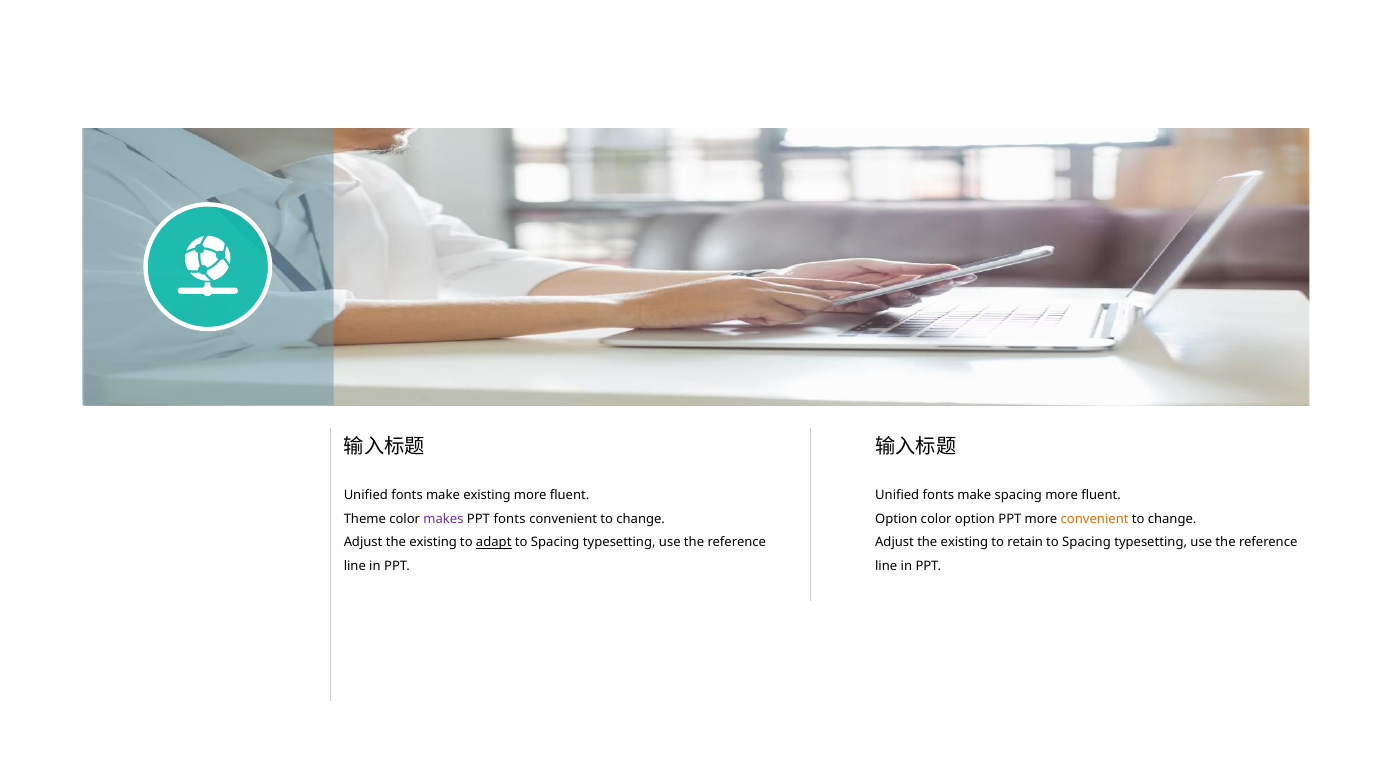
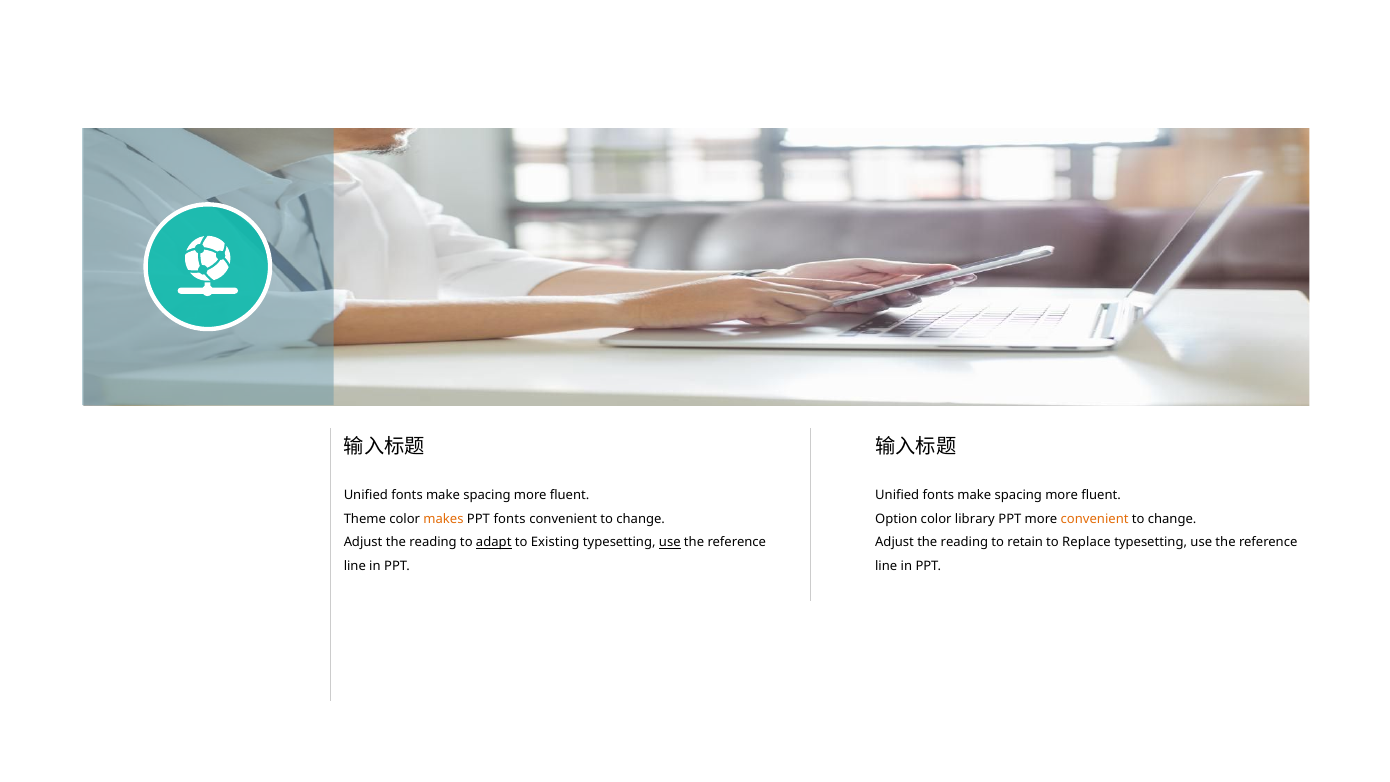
existing: existing -> spacing (487, 495)
makes colour: purple -> orange (444, 519)
color option: option -> library (975, 519)
existing: existing -> reading (433, 542)
Spacing: Spacing -> Existing (555, 542)
use underline: none -> present (670, 542)
existing: existing -> reading (964, 542)
Spacing: Spacing -> Replace (1086, 542)
